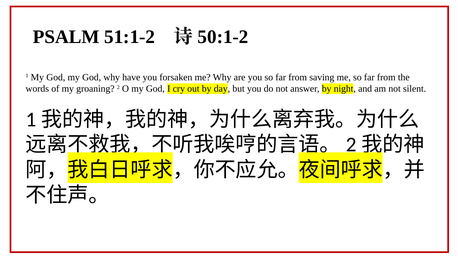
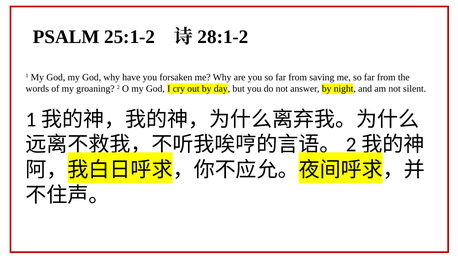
51:1-2: 51:1-2 -> 25:1-2 (130, 37)
50:1-2: 50:1-2 -> 28:1-2 (223, 37)
